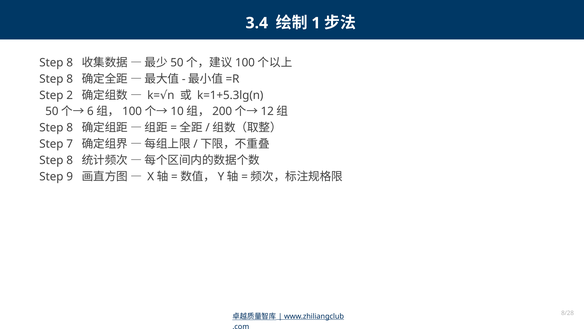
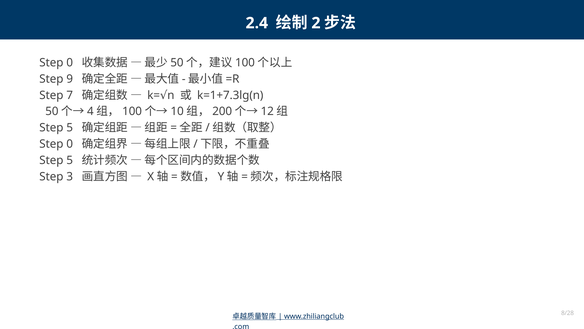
3.4: 3.4 -> 2.4 (257, 23)
1: 1 -> 2 (316, 23)
8: 8 -> 0 (70, 62)
8: 8 -> 9 (70, 79)
k=1+5.3lg(n: k=1+5.3lg(n -> k=1+7.3lg(n (230, 95)
2: 2 -> 7 (70, 95)
6: 6 -> 4 (90, 111)
8: 8 -> 5 (70, 128)
7: 7 -> 0 (70, 144)
8: 8 -> 5 (70, 160)
9: 9 -> 3 (70, 177)
